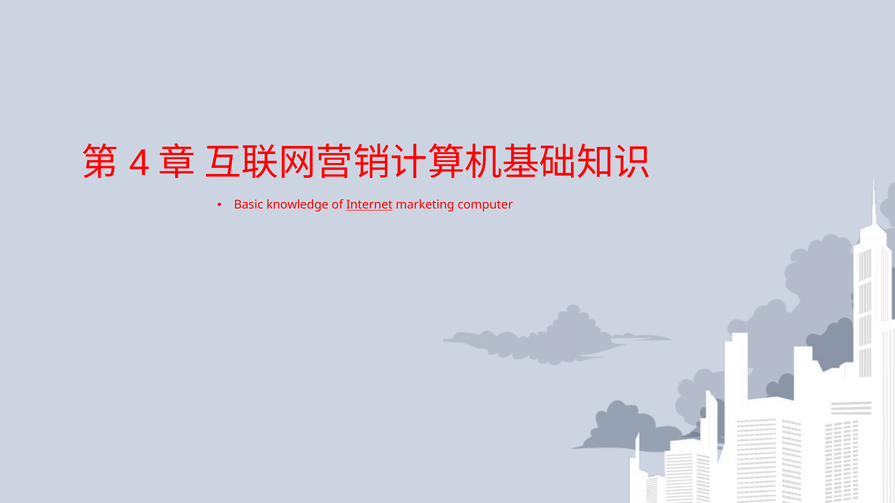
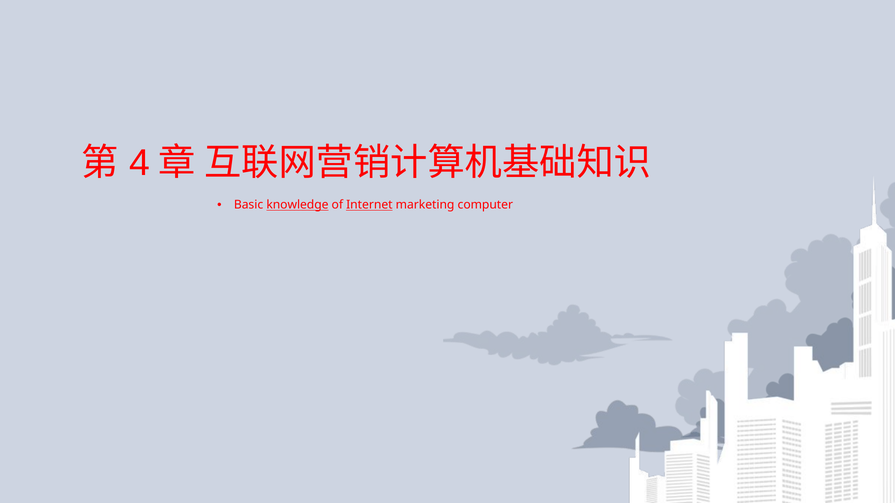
knowledge underline: none -> present (297, 205)
